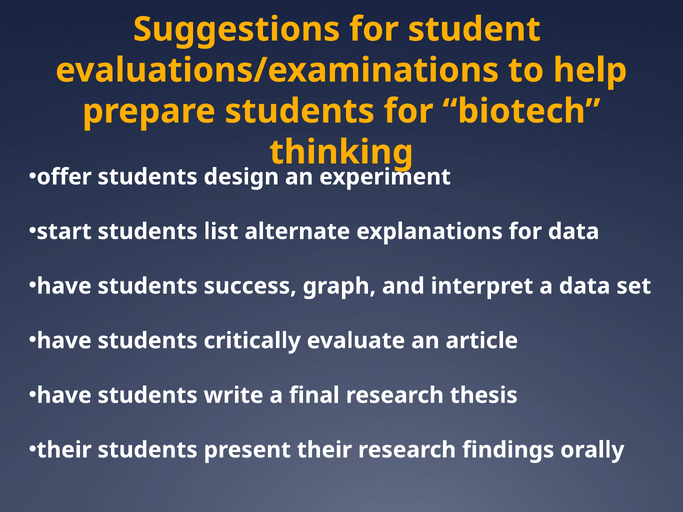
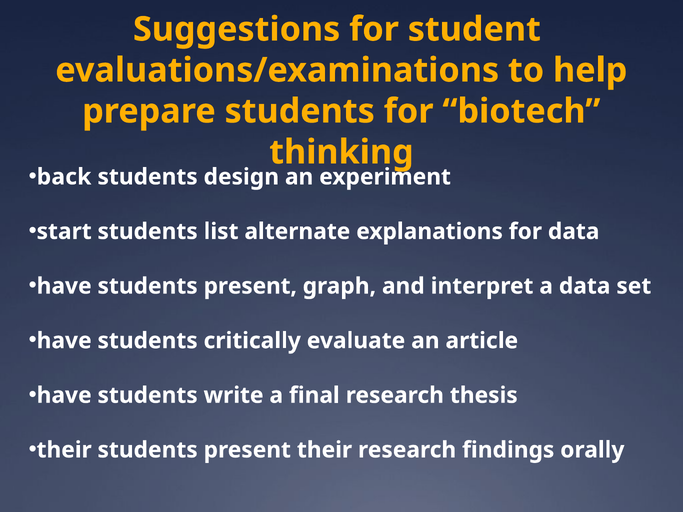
offer: offer -> back (64, 177)
have students success: success -> present (250, 286)
